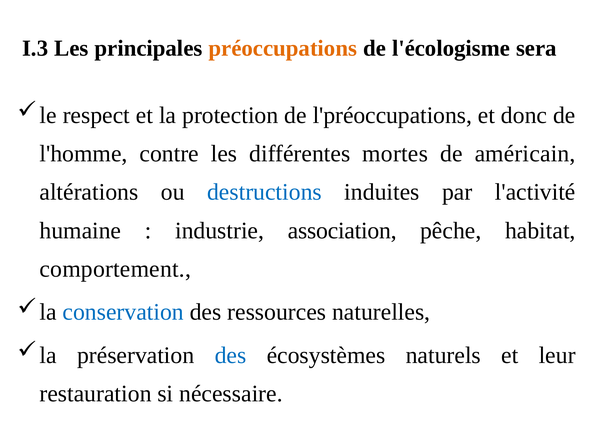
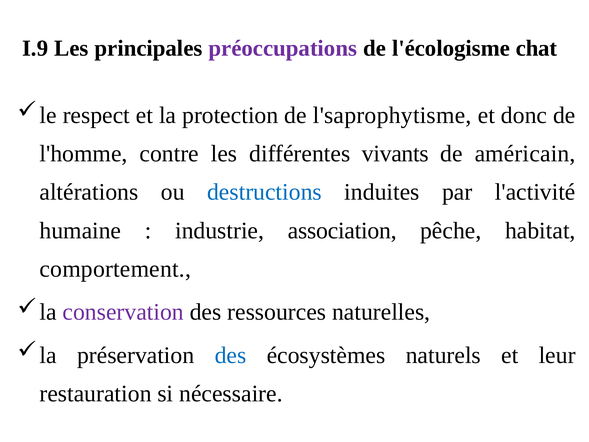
I.3: I.3 -> I.9 (35, 48)
préoccupations colour: orange -> purple (283, 48)
sera: sera -> chat (536, 48)
l'préoccupations: l'préoccupations -> l'saprophytisme (392, 115)
mortes: mortes -> vivants (395, 154)
conservation colour: blue -> purple (123, 312)
